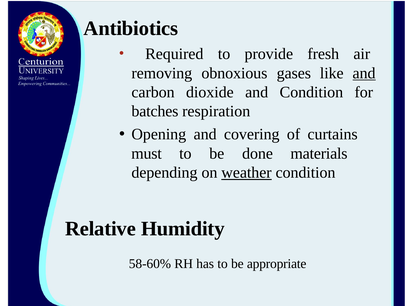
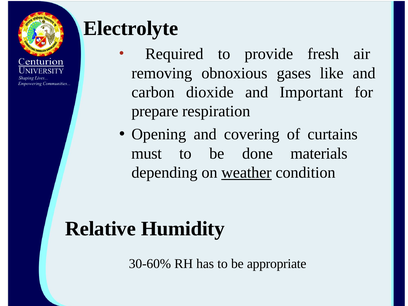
Antibiotics: Antibiotics -> Electrolyte (131, 28)
and underline: present -> none (364, 73)
and Condition: Condition -> Important (311, 92)
batches: batches -> prepare (155, 111)
58-60%: 58-60% -> 30-60% (150, 264)
